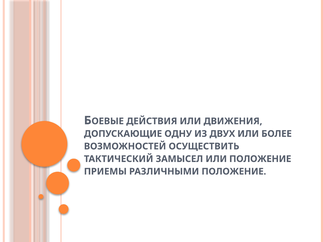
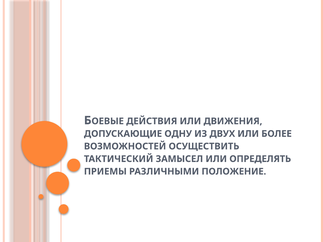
ИЛИ ПОЛОЖЕНИЕ: ПОЛОЖЕНИЕ -> ОПРЕДЕЛЯТЬ (260, 159)
